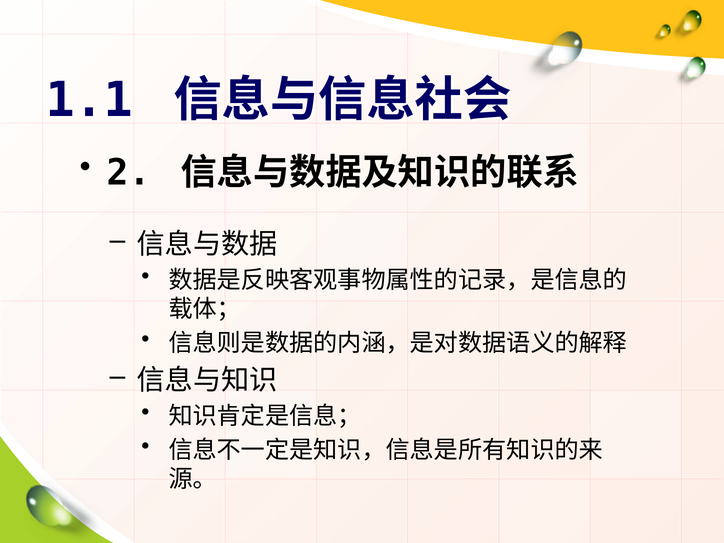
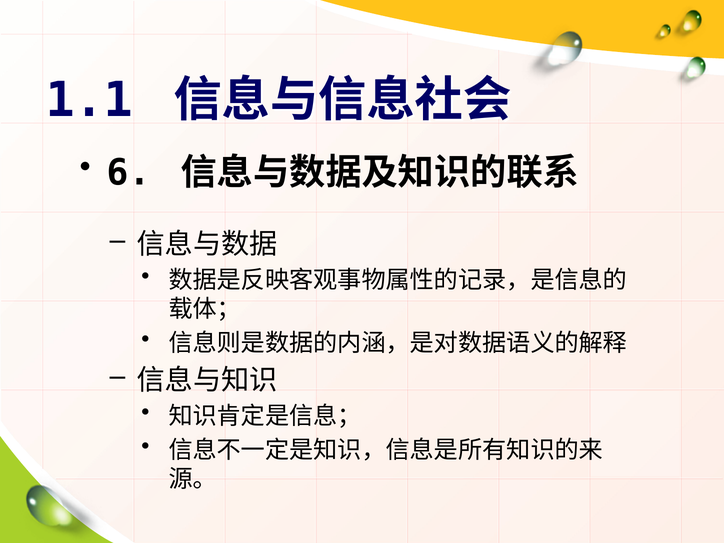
2: 2 -> 6 (129, 173)
